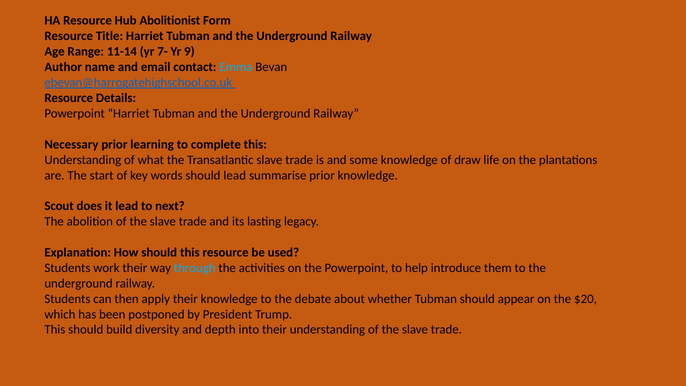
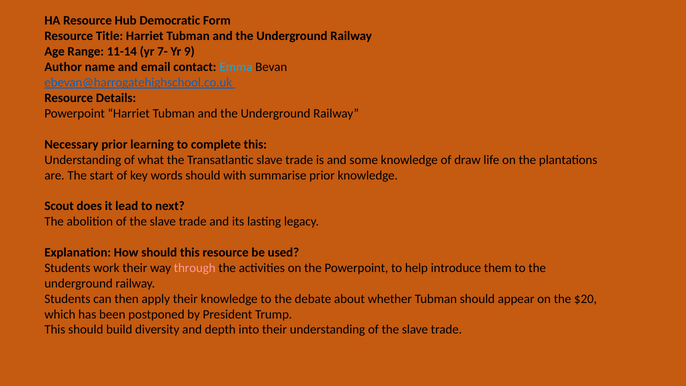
Abolitionist: Abolitionist -> Democratic (170, 21)
should lead: lead -> with (235, 175)
through colour: light blue -> pink (195, 268)
